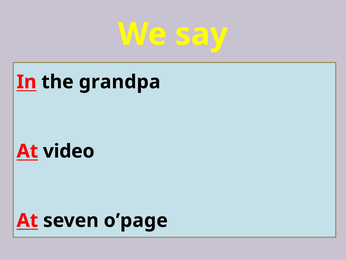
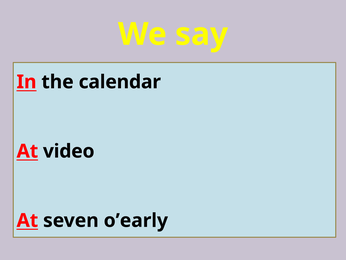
grandpa: grandpa -> calendar (120, 82)
o’page: o’page -> o’early (136, 220)
